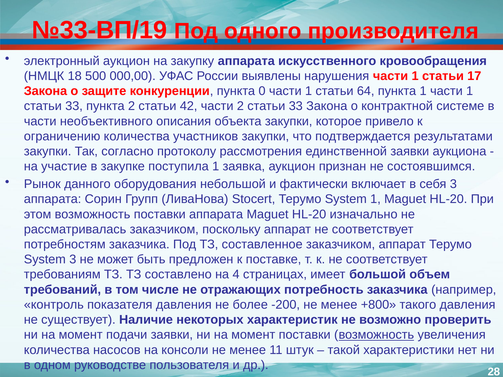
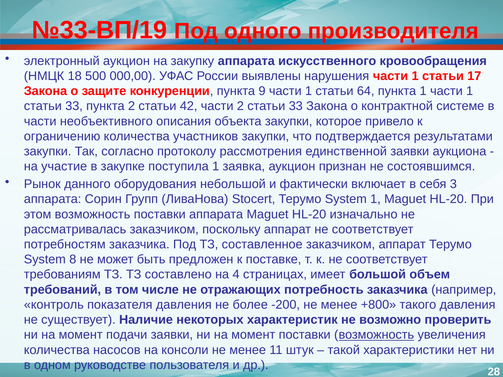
0: 0 -> 9 (262, 91)
System 3: 3 -> 8 (73, 260)
